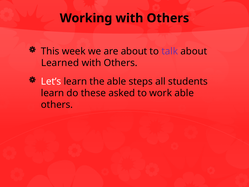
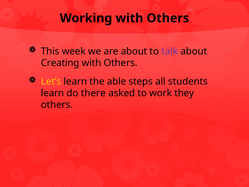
Learned: Learned -> Creating (60, 63)
Let’s colour: white -> yellow (51, 81)
these: these -> there (93, 93)
work able: able -> they (184, 93)
